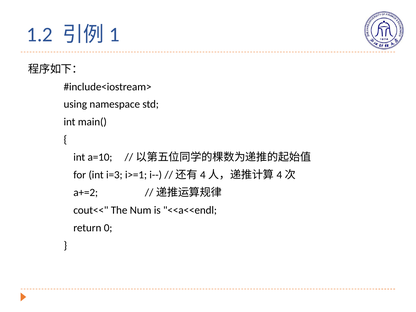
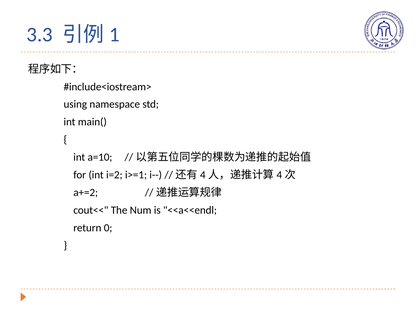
1.2: 1.2 -> 3.3 (40, 34)
i=3: i=3 -> i=2 (114, 175)
